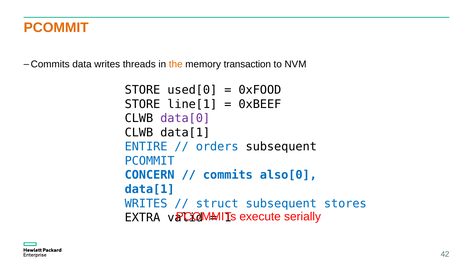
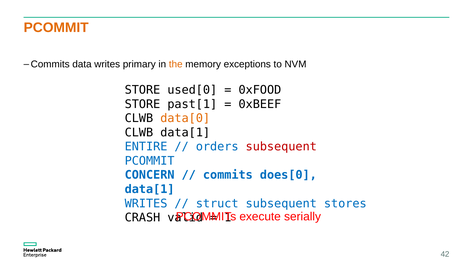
threads: threads -> primary (139, 64)
transaction: transaction -> exceptions (247, 64)
line[1: line[1 -> past[1 (192, 104)
data[0 colour: purple -> orange (185, 118)
subsequent colour: black -> red (281, 147)
also[0: also[0 -> does[0 (288, 175)
EXTRA: EXTRA -> CRASH (142, 218)
